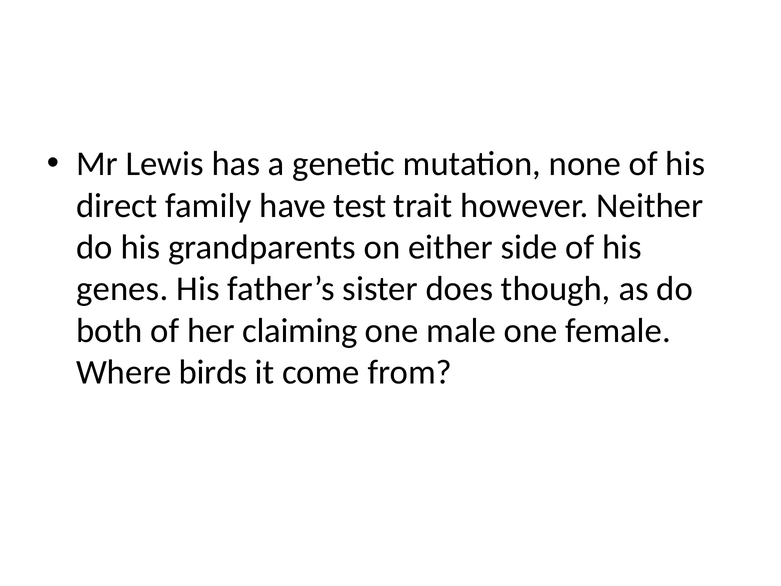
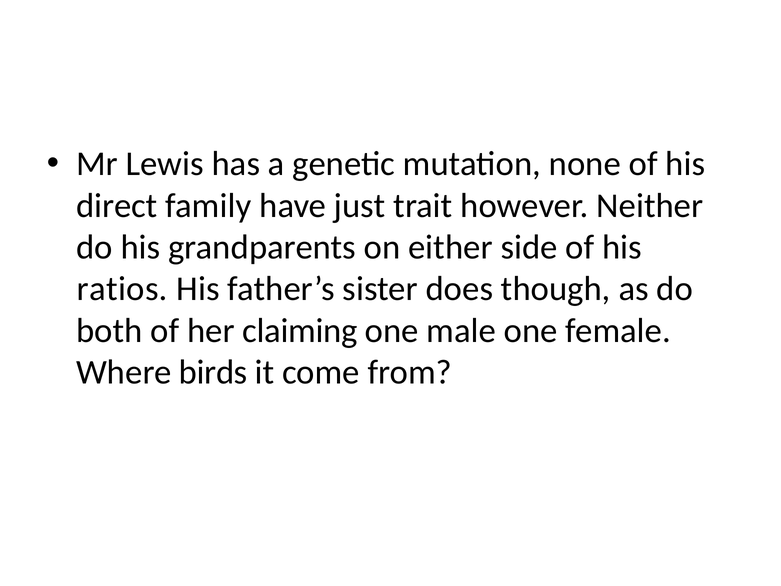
test: test -> just (360, 206)
genes: genes -> ratios (122, 289)
